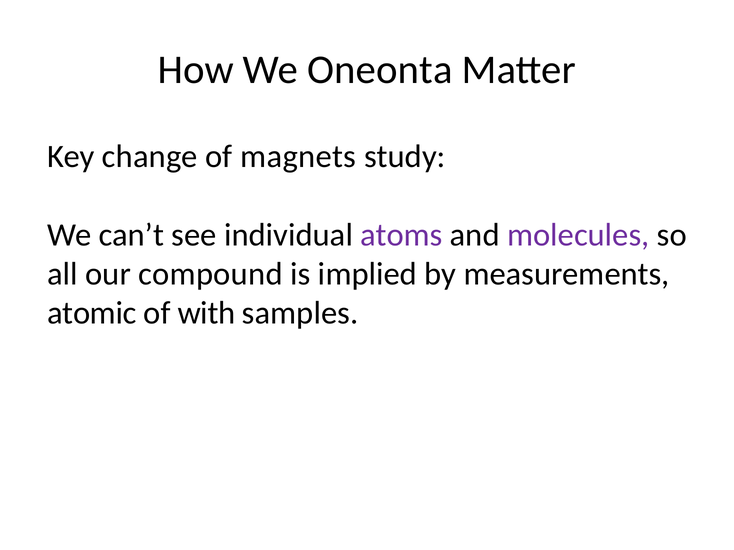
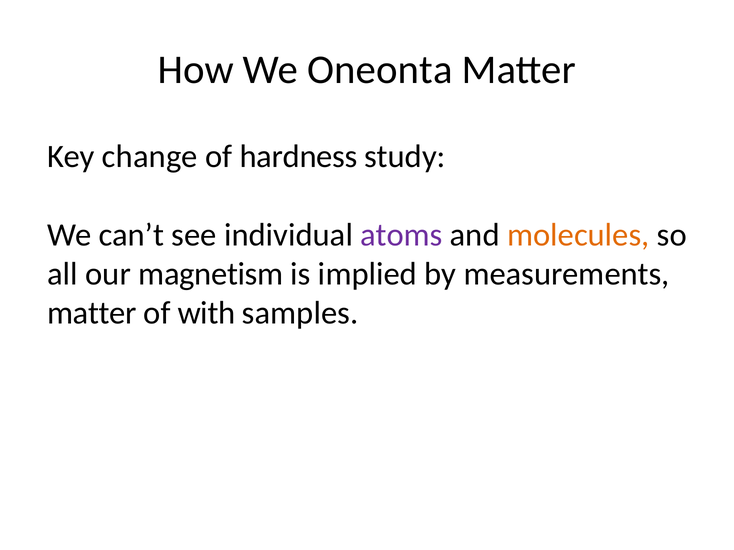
magnets: magnets -> hardness (299, 157)
molecules colour: purple -> orange (578, 235)
compound: compound -> magnetism (211, 274)
atomic: atomic -> matter (92, 313)
